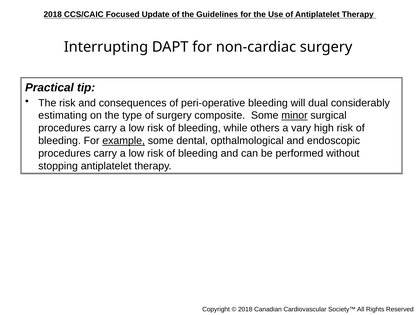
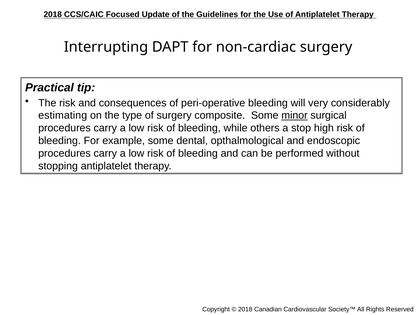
dual: dual -> very (318, 103)
vary: vary -> stop (301, 128)
example underline: present -> none (124, 141)
